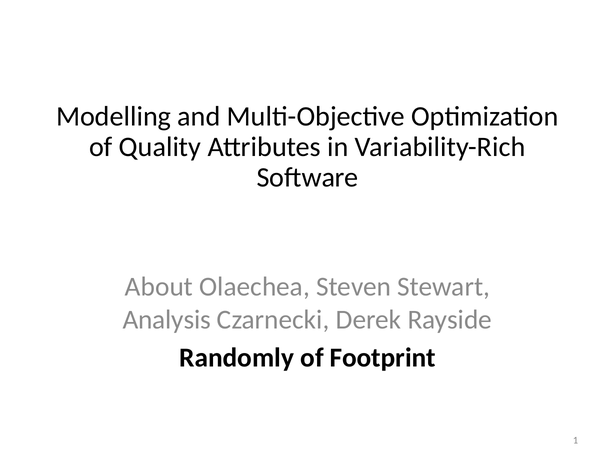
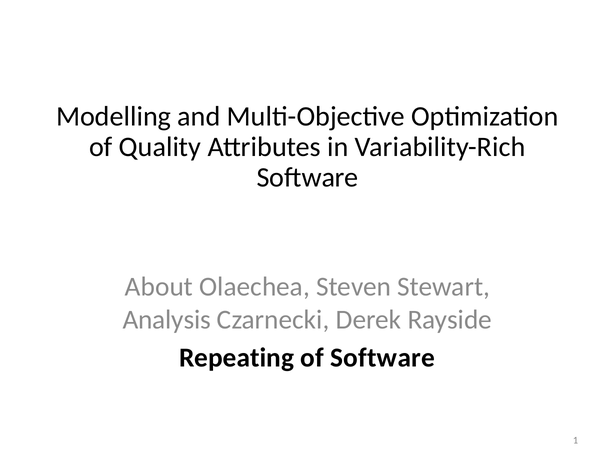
Randomly: Randomly -> Repeating (237, 358)
of Footprint: Footprint -> Software (383, 358)
